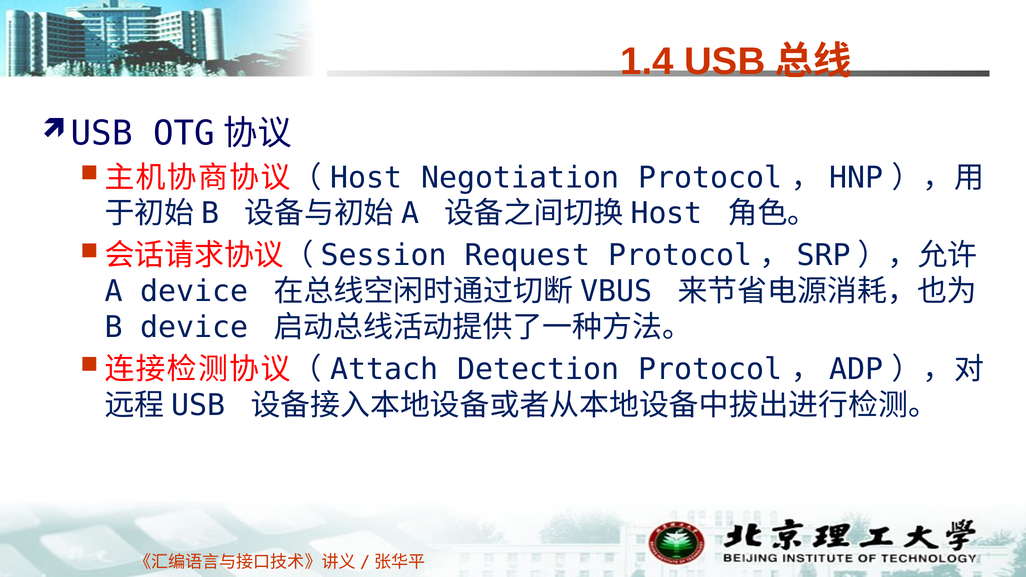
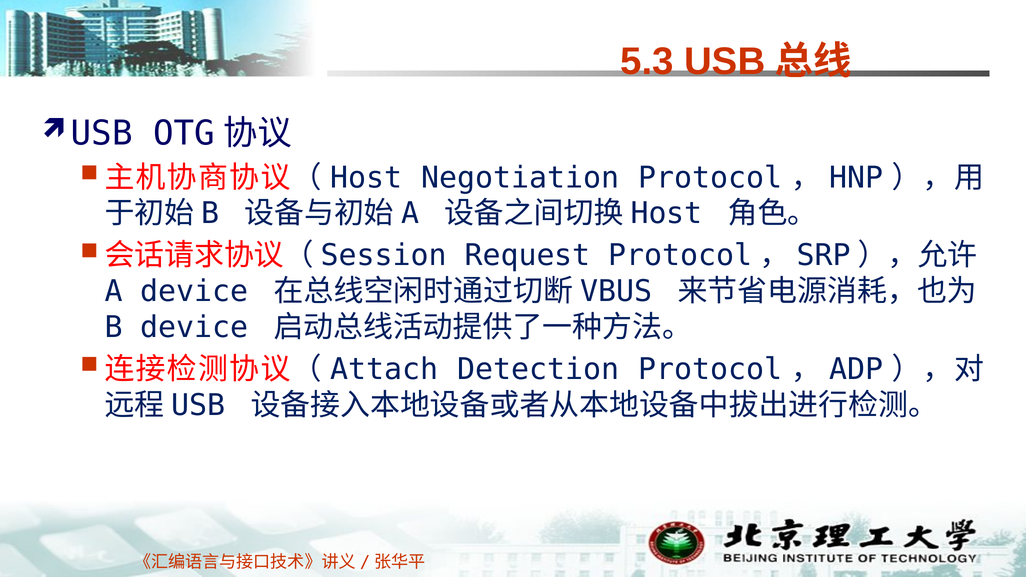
1.4: 1.4 -> 5.3 (647, 62)
